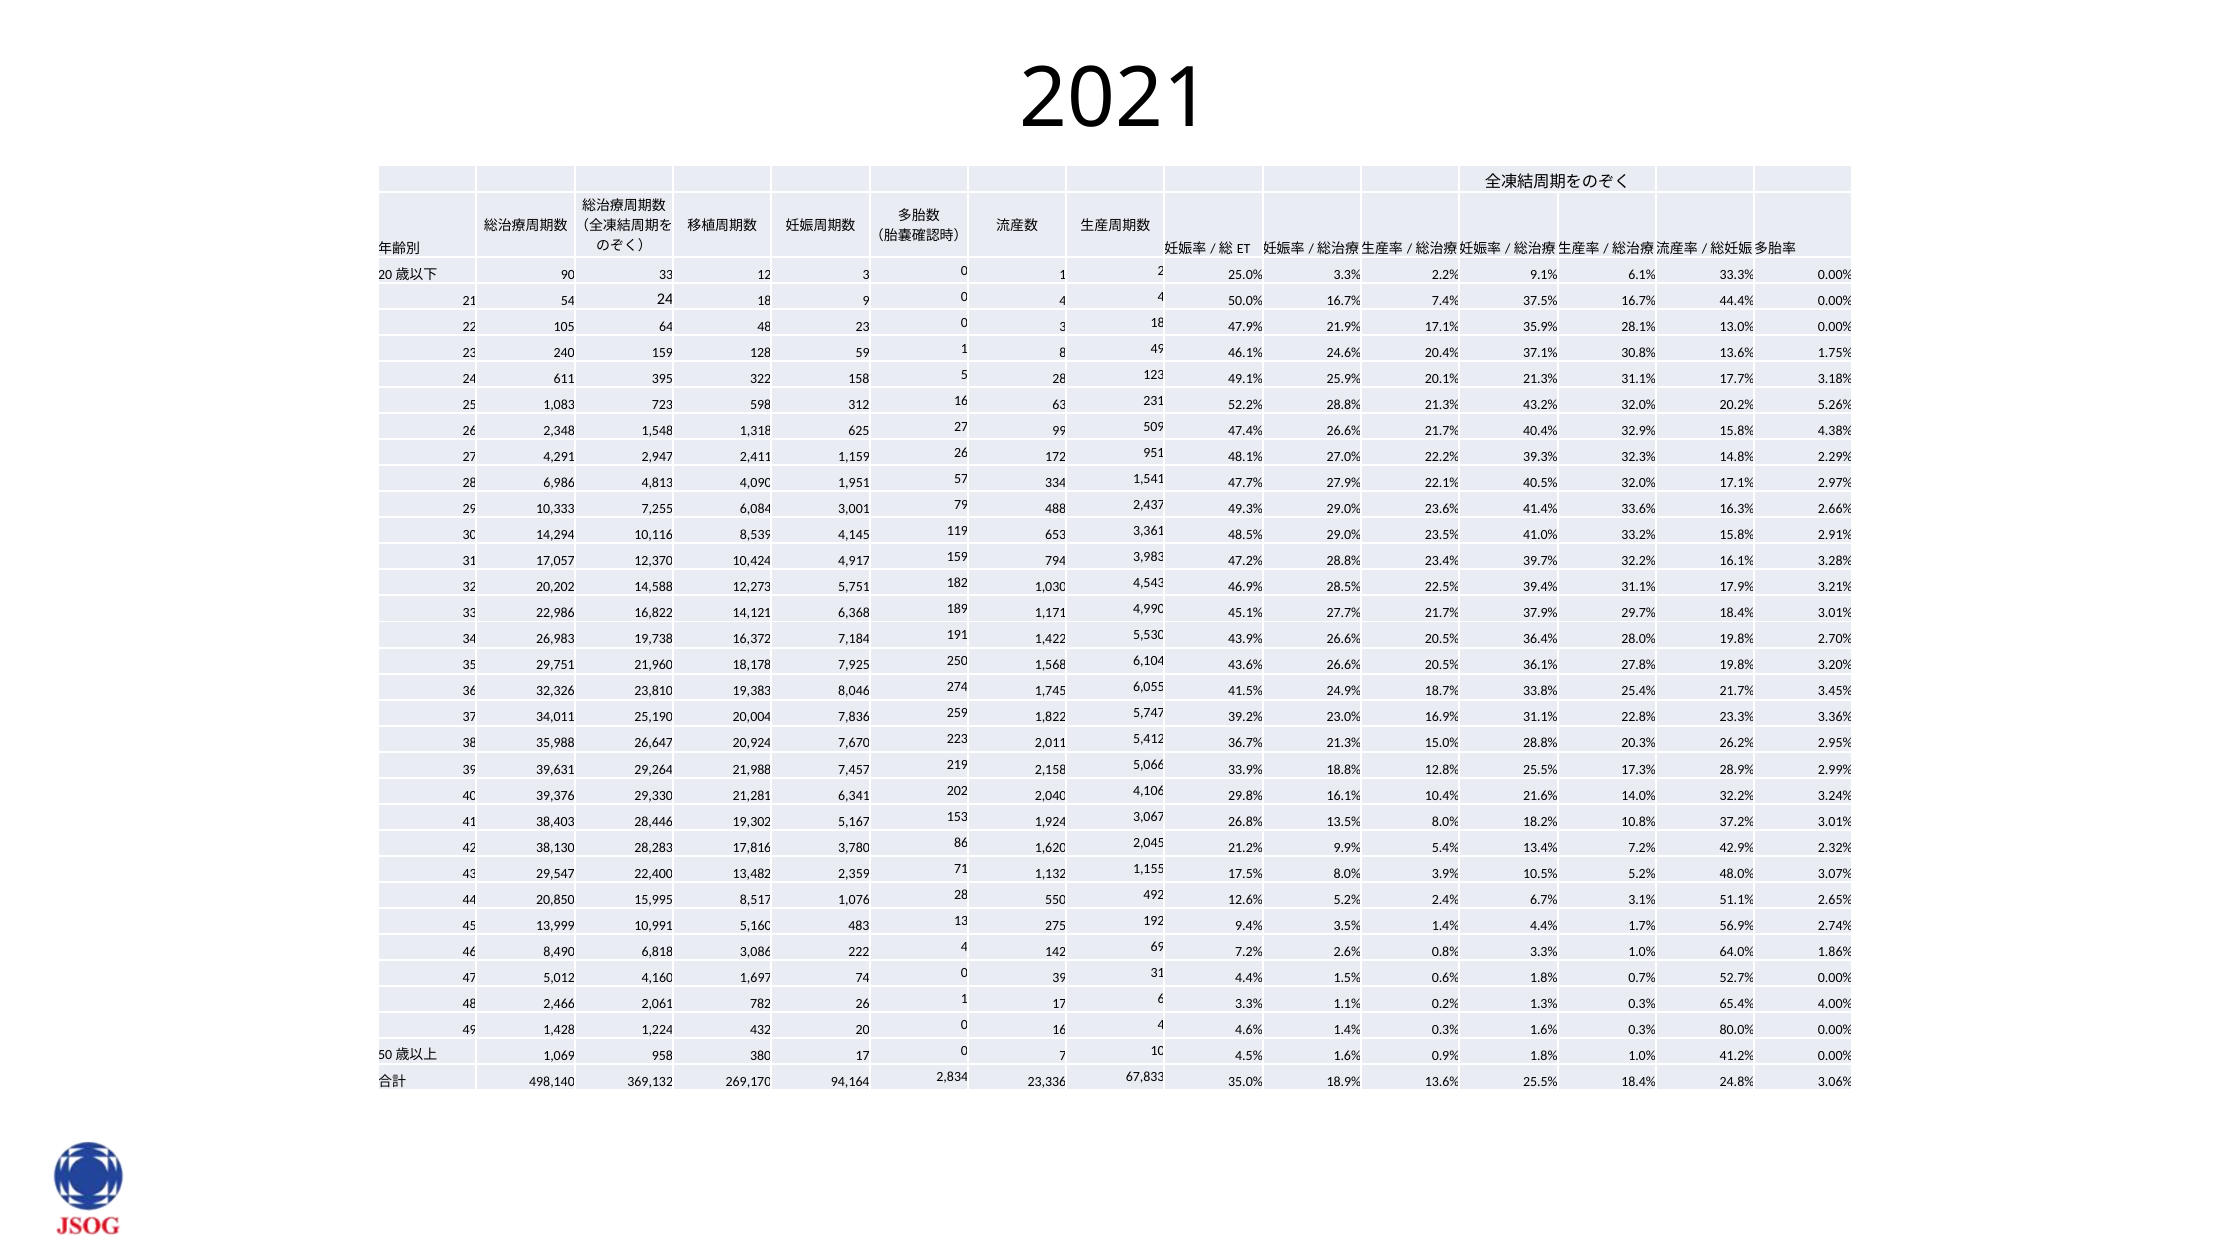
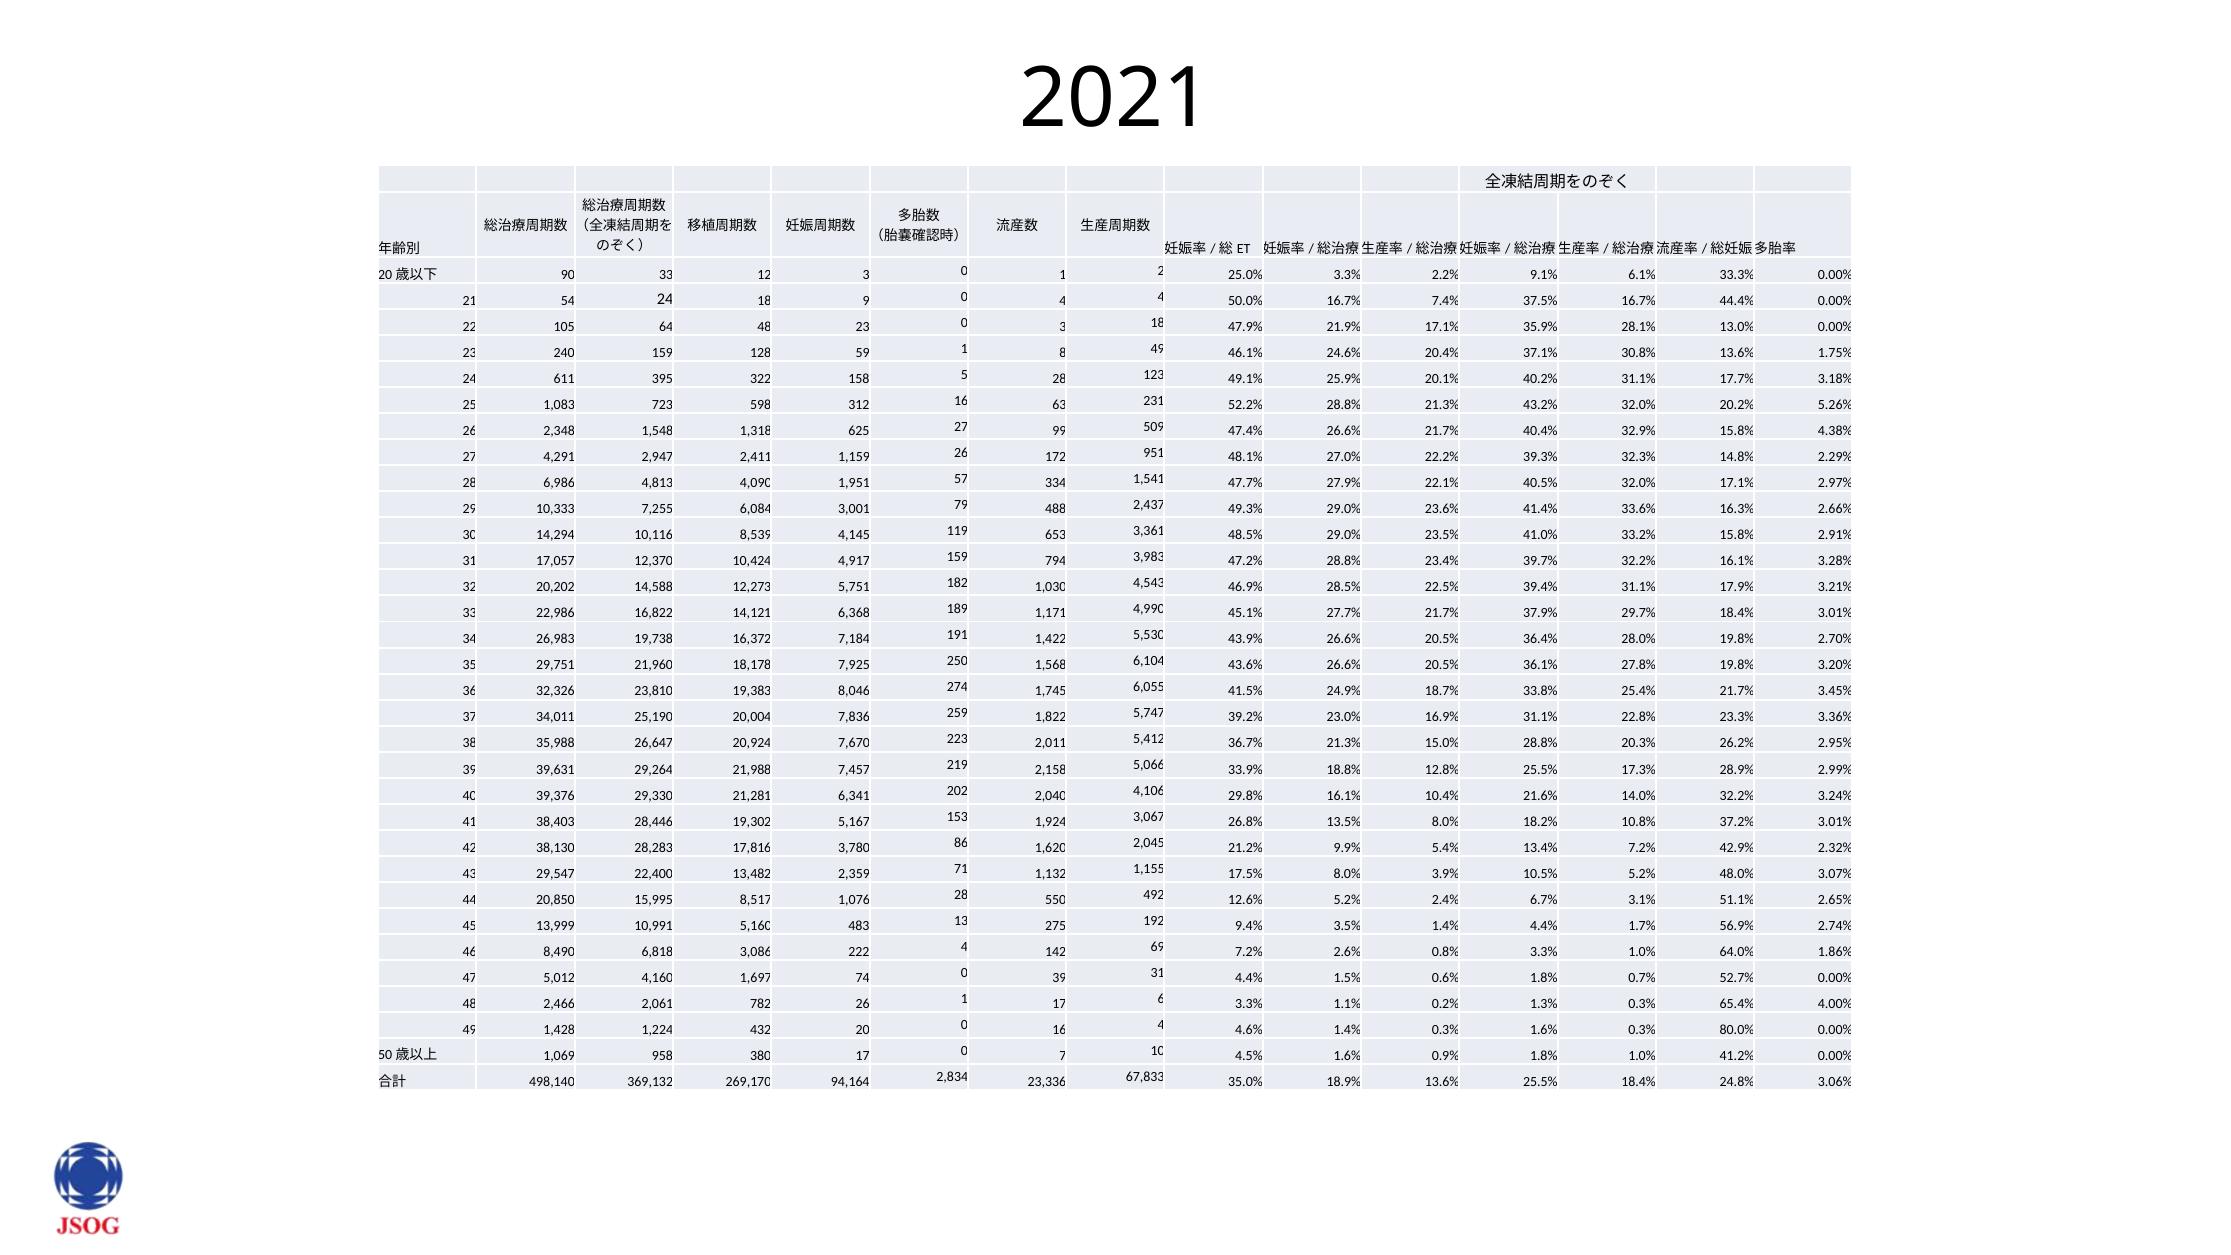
20.1% 21.3%: 21.3% -> 40.2% (1540, 379)
